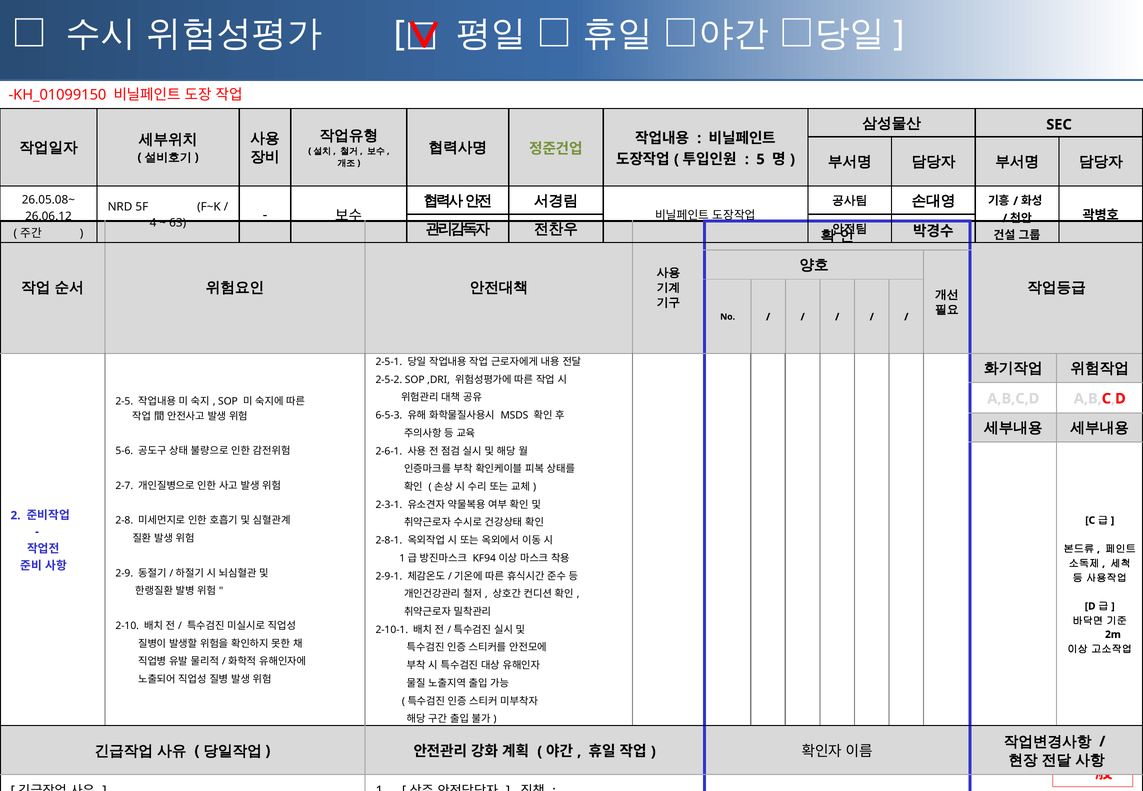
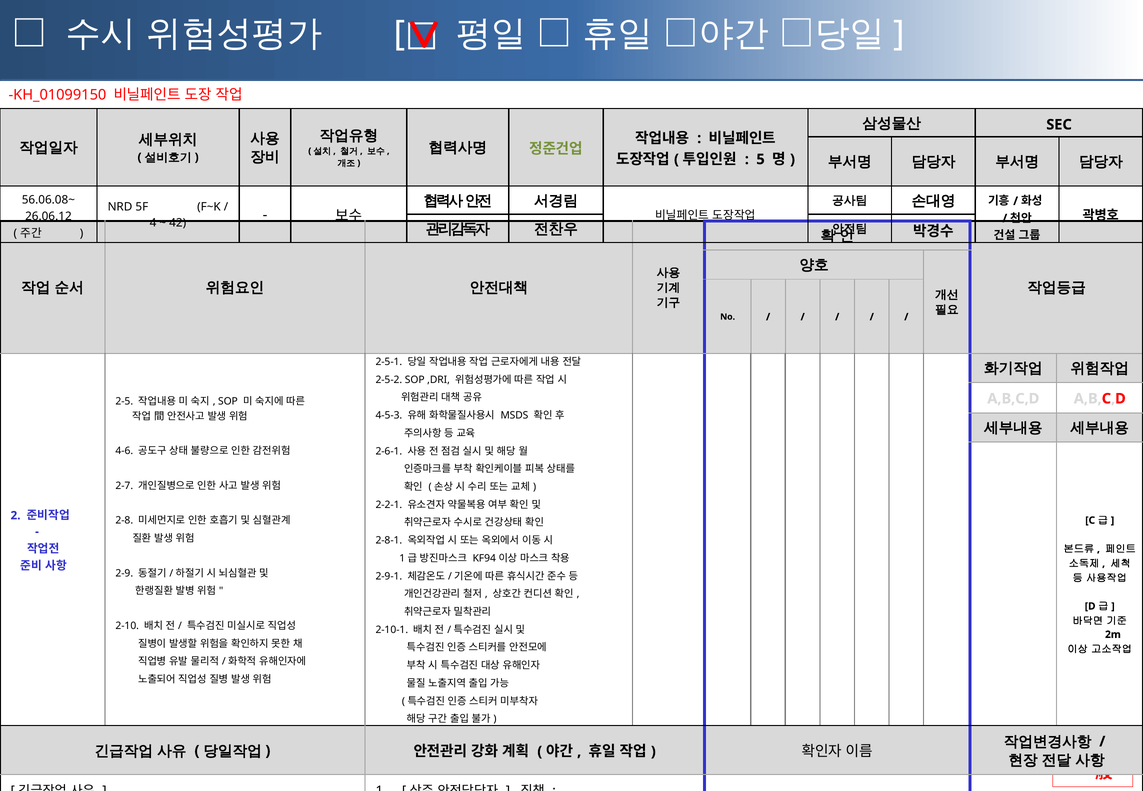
26.05.08~: 26.05.08~ -> 56.06.08~ (48, 200)
63: 63 -> 42 (178, 223)
6-5-3: 6-5-3 -> 4-5-3 (389, 416)
5-6: 5-6 -> 4-6 (124, 451)
2-3-1: 2-3-1 -> 2-2-1 (389, 505)
